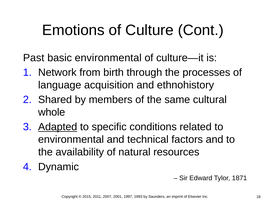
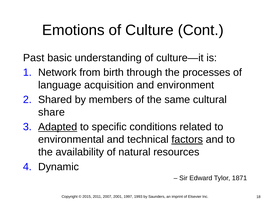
basic environmental: environmental -> understanding (108, 58)
ethnohistory: ethnohistory -> environment (185, 85)
whole: whole -> share (51, 113)
factors underline: none -> present (187, 140)
